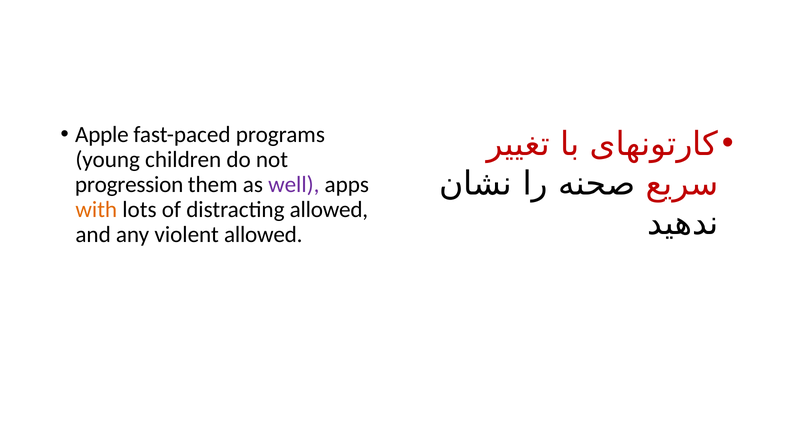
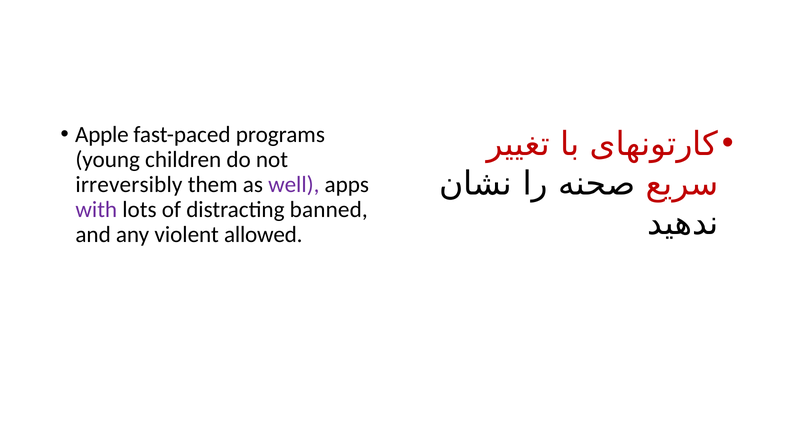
progression: progression -> irreversibly (129, 184)
with colour: orange -> purple (96, 209)
distracting allowed: allowed -> banned (329, 209)
